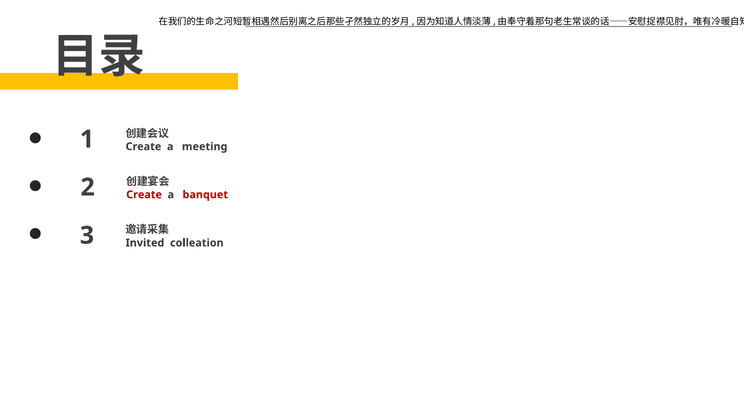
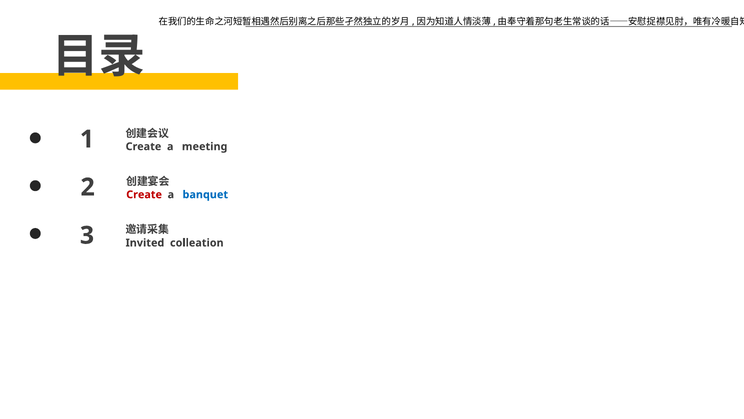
banquet colour: red -> blue (205, 194)
